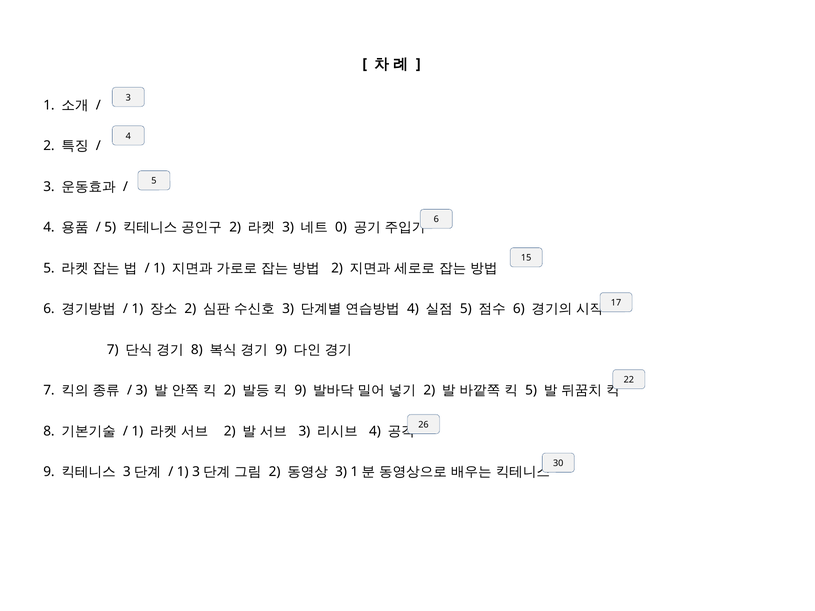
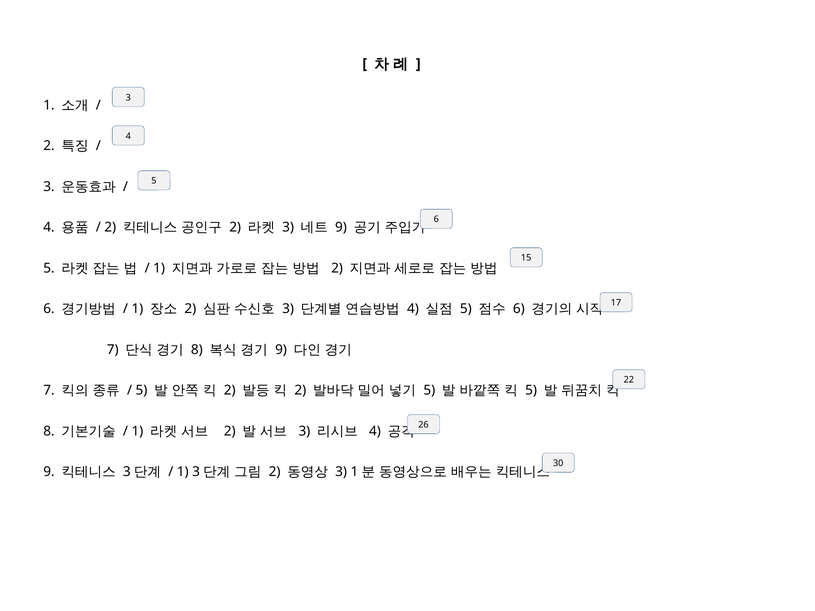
5: 5 -> 2 (110, 228)
0: 0 -> 9 (341, 228)
3: 3 -> 5 (142, 391)
9: 9 -> 2 (300, 391)
2: 2 -> 5 (429, 391)
